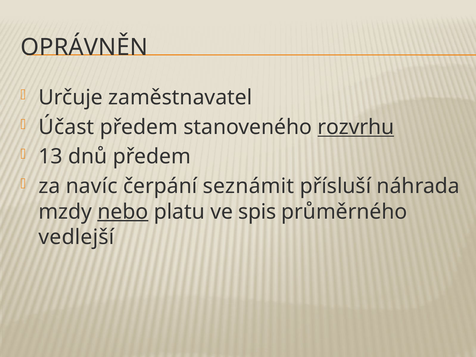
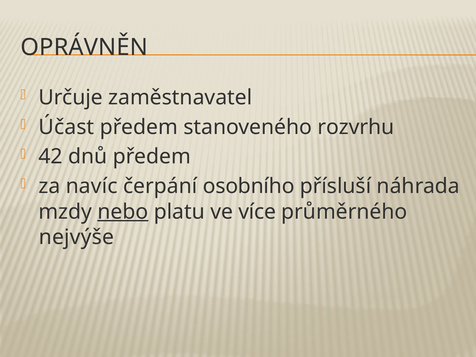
rozvrhu underline: present -> none (356, 127)
13: 13 -> 42 (51, 157)
seznámit: seznámit -> osobního (249, 186)
spis: spis -> více (257, 212)
vedlejší: vedlejší -> nejvýše (76, 237)
